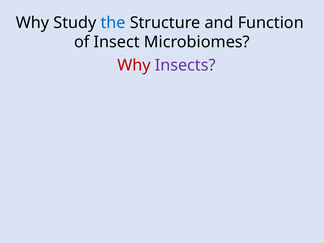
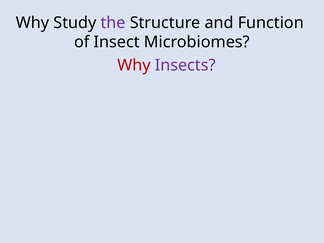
the colour: blue -> purple (113, 23)
